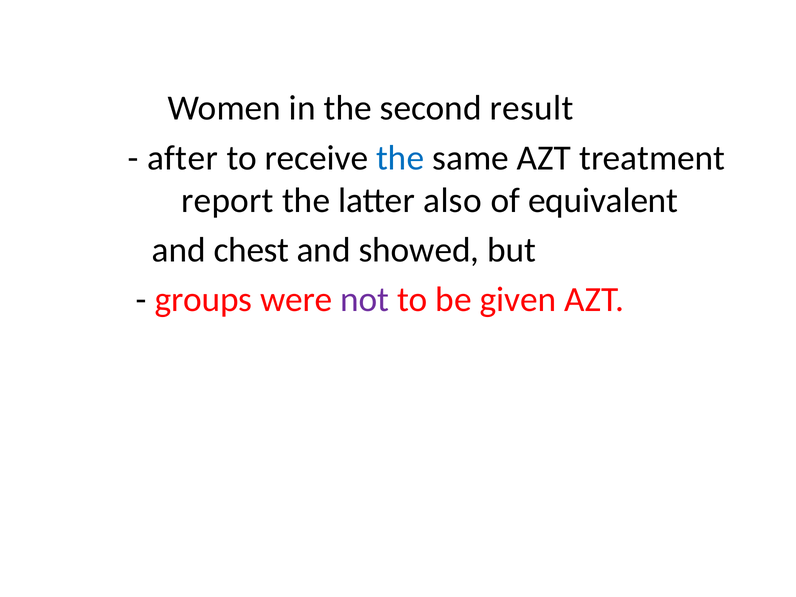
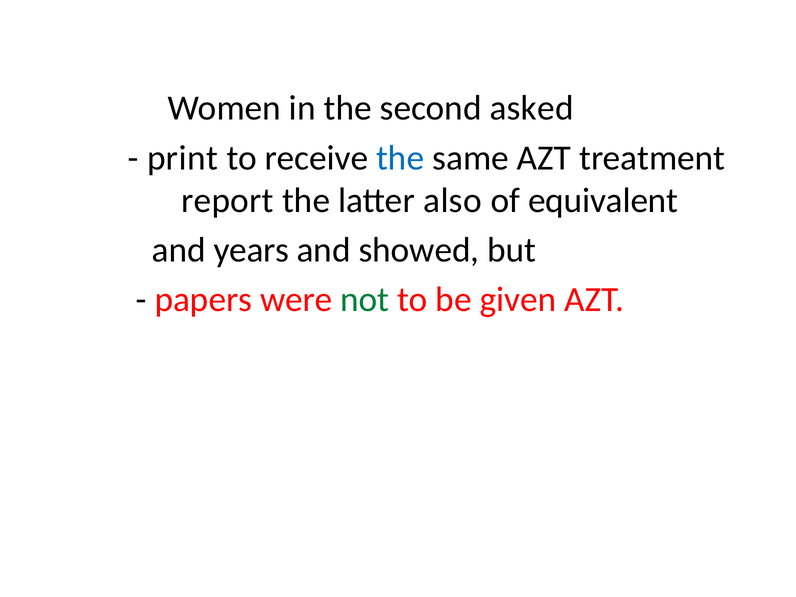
result: result -> asked (532, 108)
after: after -> print (182, 158)
chest: chest -> years (251, 250)
groups: groups -> papers (203, 299)
not colour: purple -> green (365, 299)
